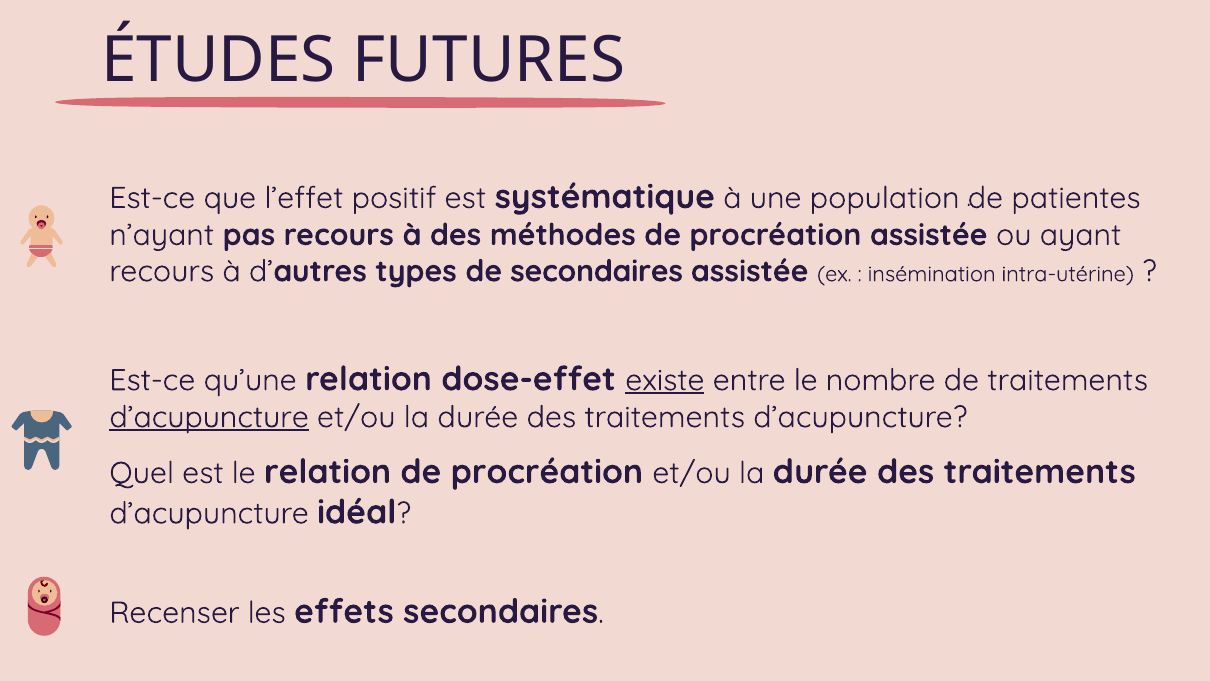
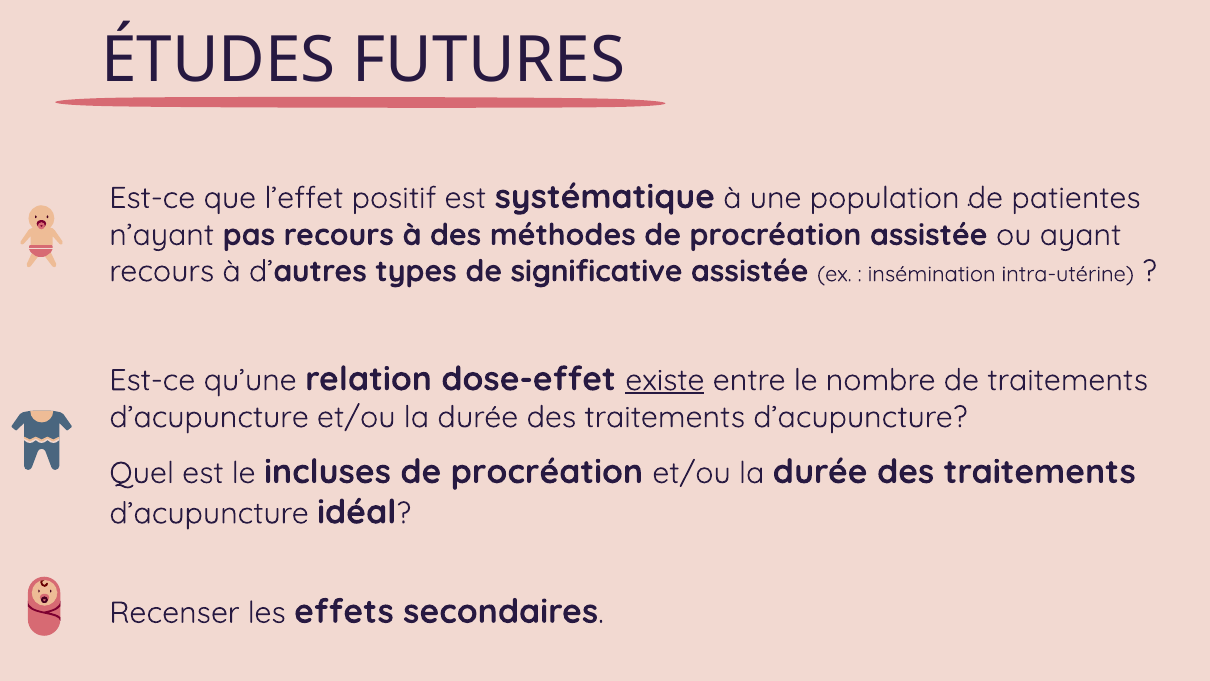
de secondaires: secondaires -> significative (597, 271)
d’acupuncture underline: present -> none (209, 417)
le relation: relation -> incluses (328, 472)
